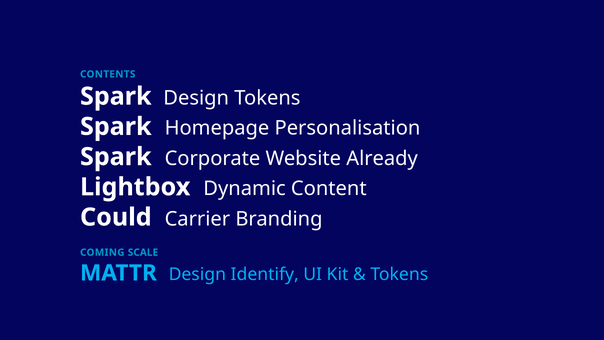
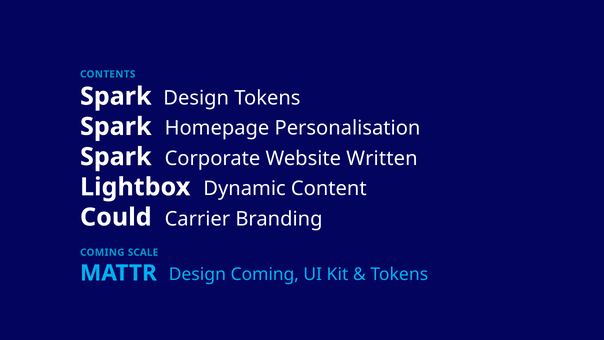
Already: Already -> Written (382, 158)
Design Identify: Identify -> Coming (265, 274)
